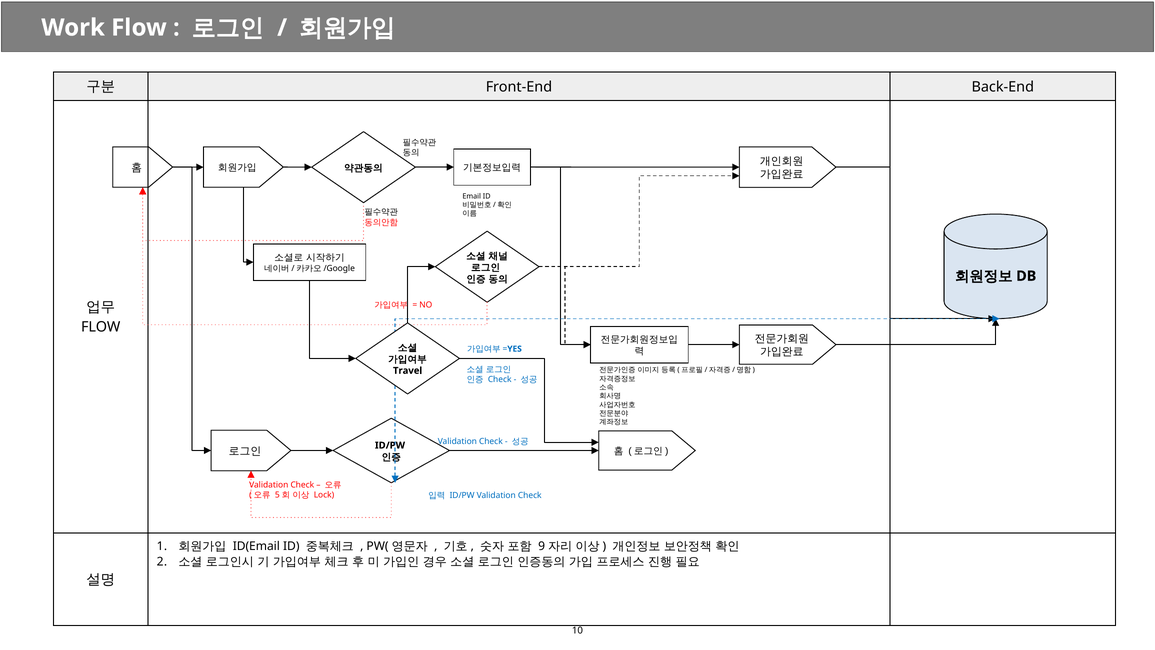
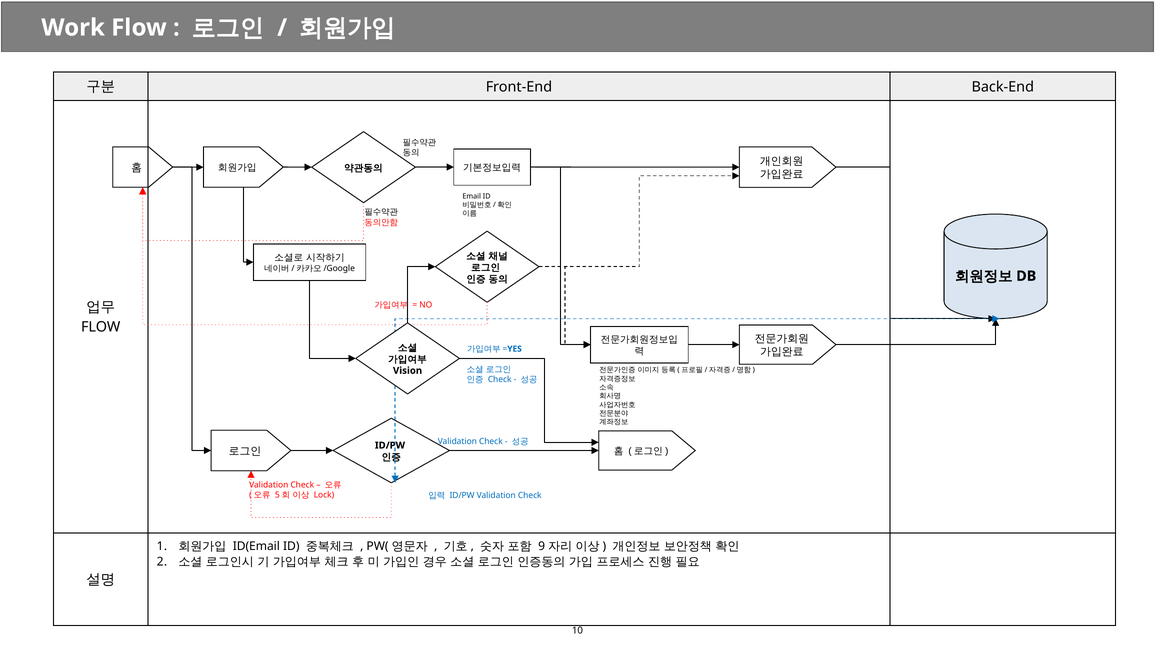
Travel: Travel -> Vision (408, 370)
